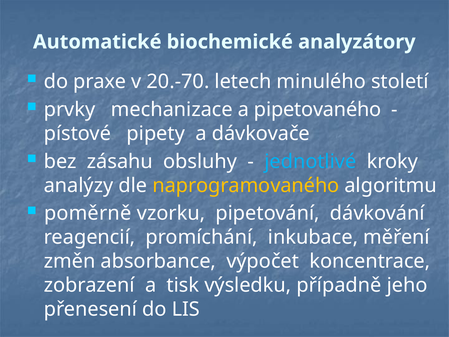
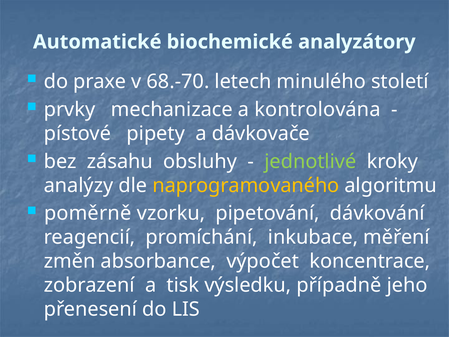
20.-70: 20.-70 -> 68.-70 (178, 81)
pipetovaného: pipetovaného -> kontrolována (318, 109)
jednotlivé colour: light blue -> light green (310, 161)
